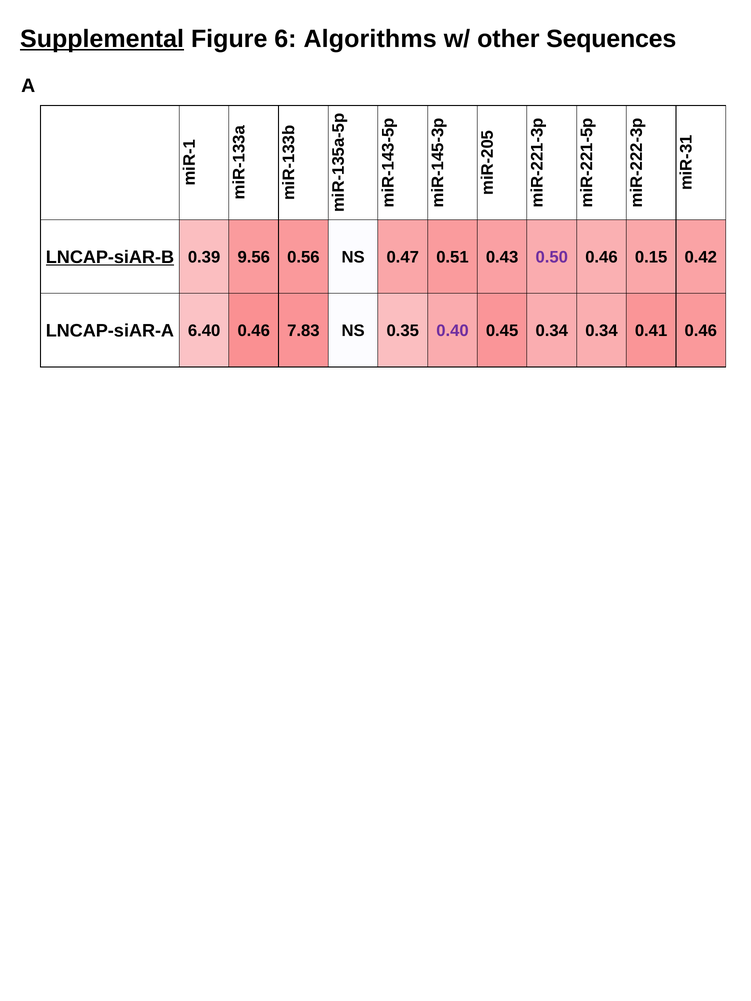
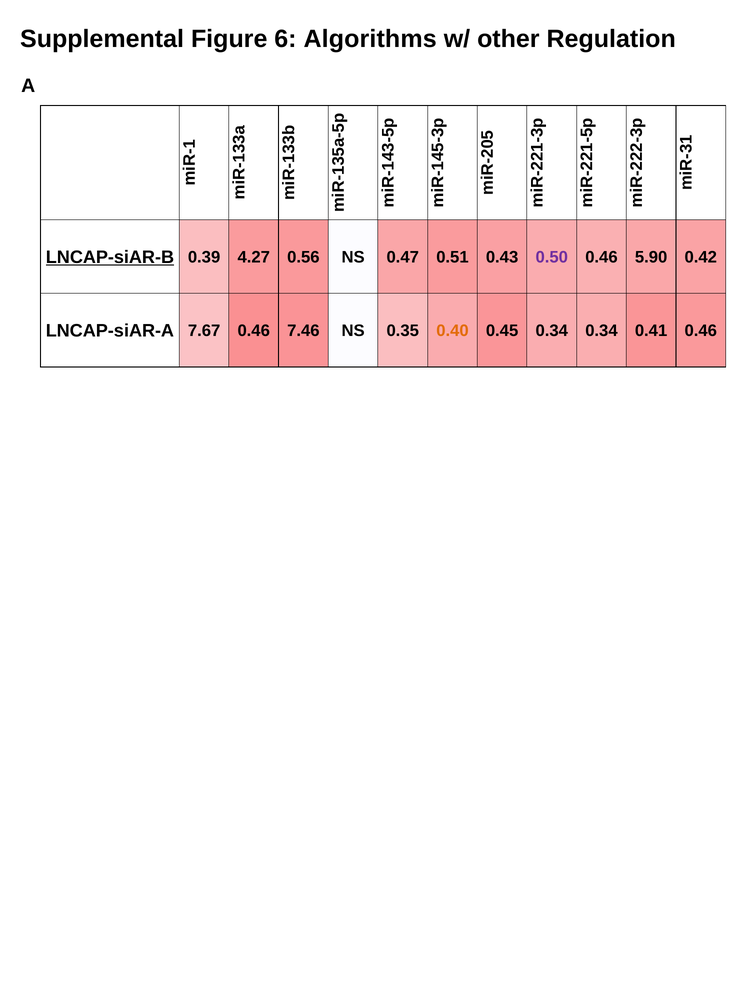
Supplemental underline: present -> none (102, 39)
Sequences: Sequences -> Regulation (611, 39)
9.56: 9.56 -> 4.27 (254, 257)
0.15: 0.15 -> 5.90 (651, 257)
6.40: 6.40 -> 7.67 (204, 331)
7.83: 7.83 -> 7.46 (303, 331)
0.40 colour: purple -> orange (452, 331)
